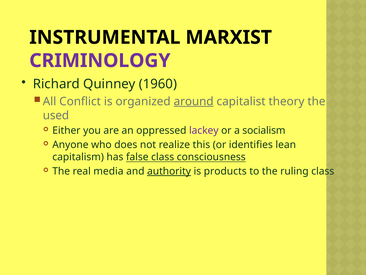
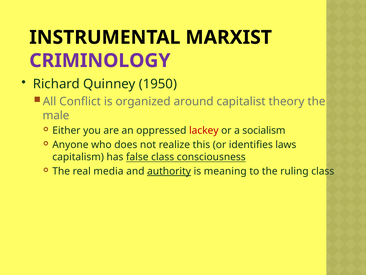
1960: 1960 -> 1950 (158, 84)
around underline: present -> none (194, 101)
used: used -> male (56, 115)
lackey colour: purple -> red (204, 130)
lean: lean -> laws (286, 145)
products: products -> meaning (225, 171)
